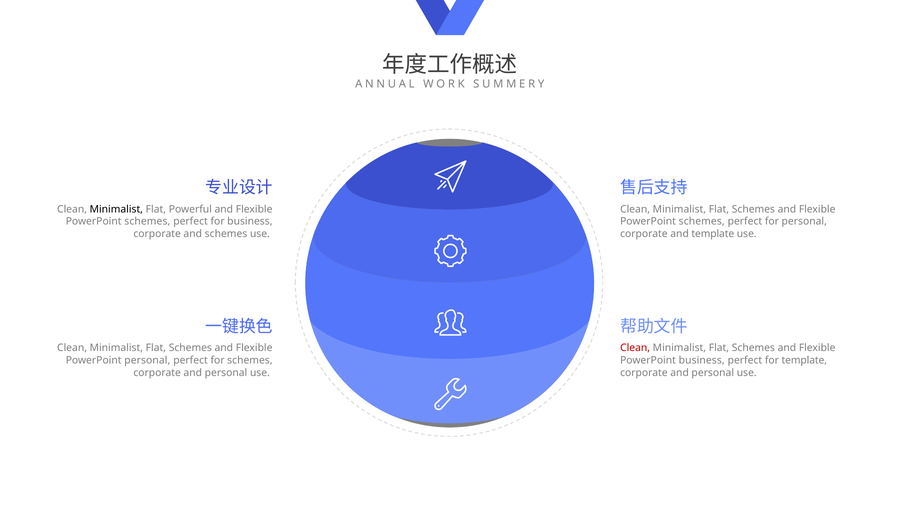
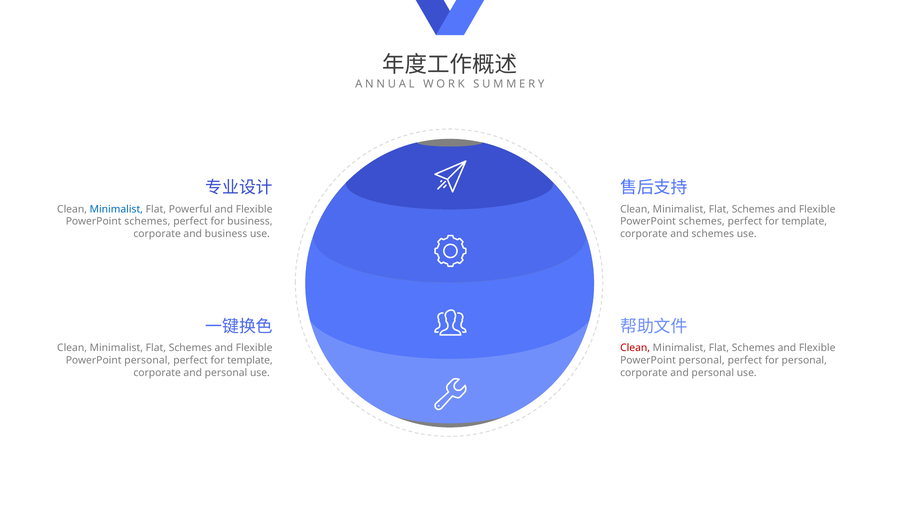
Minimalist colour: black -> blue (116, 209)
personal: personal -> template (804, 222)
and schemes: schemes -> business (226, 234)
and template: template -> schemes (713, 234)
schemes: schemes -> template (250, 361)
business: business -> personal (702, 361)
for template: template -> personal (804, 361)
